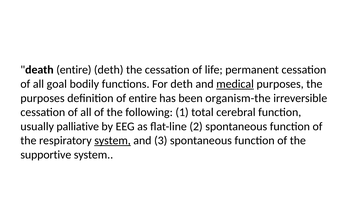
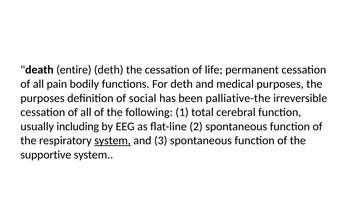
goal: goal -> pain (57, 84)
medical underline: present -> none (235, 84)
of entire: entire -> social (143, 98)
organism-the: organism-the -> palliative-the (238, 98)
palliative: palliative -> including (78, 127)
